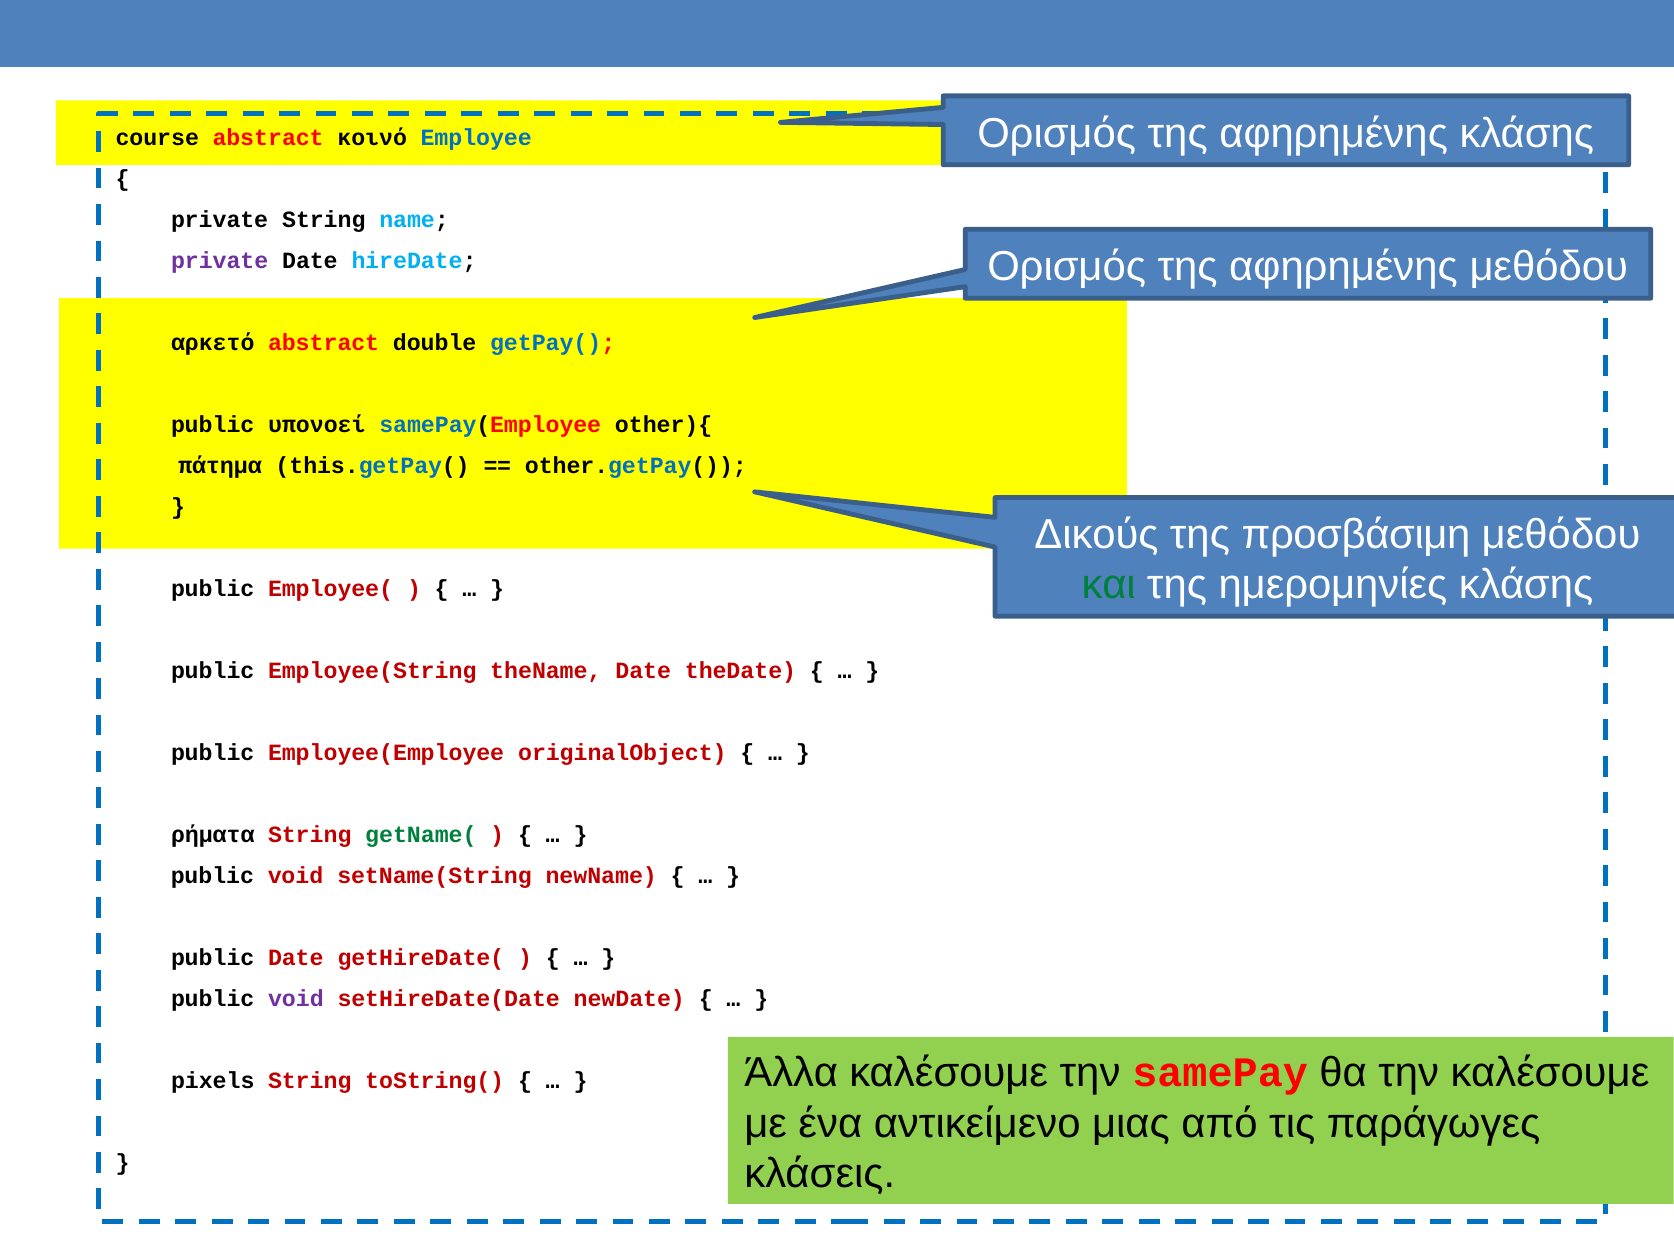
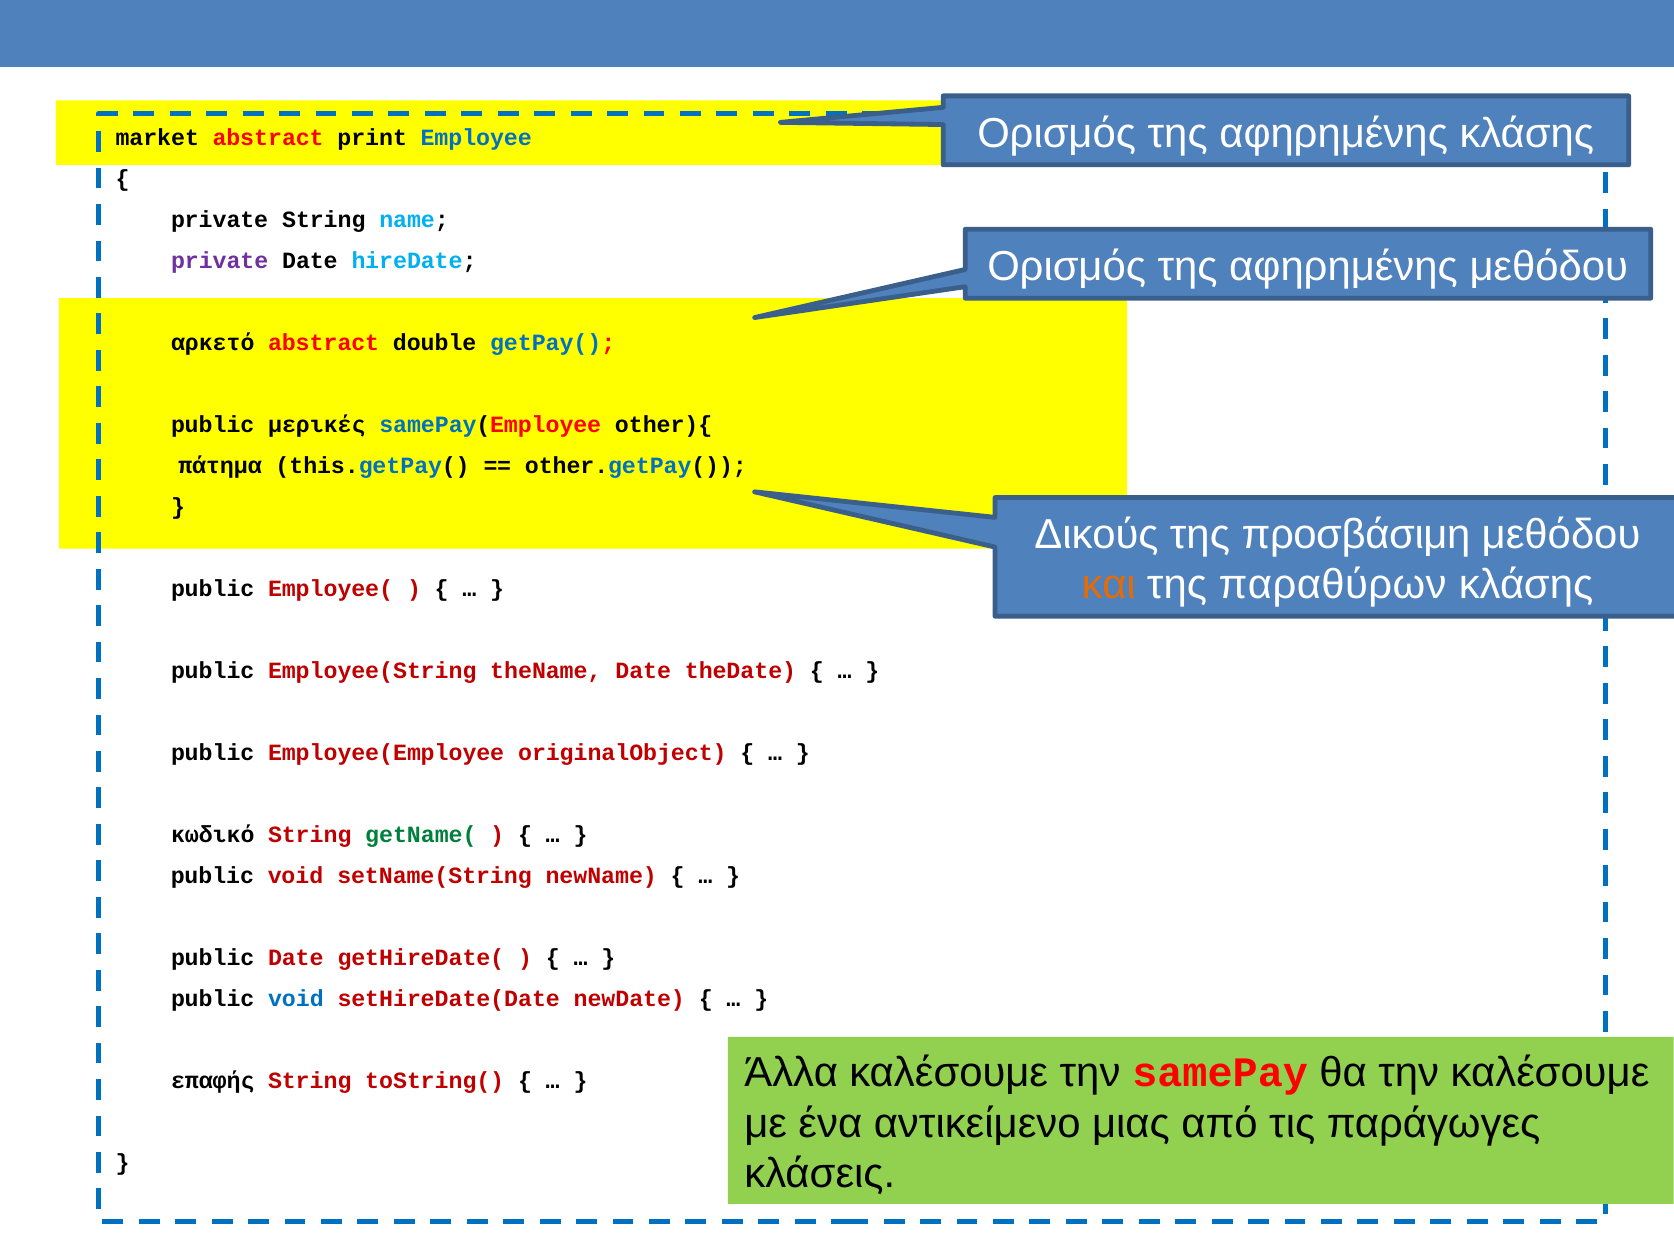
course: course -> market (157, 138)
κοινό: κοινό -> print (372, 138)
υπονοεί: υπονοεί -> μερικές (317, 425)
και colour: green -> orange (1109, 585)
ημερομηνίες: ημερομηνίες -> παραθύρων (1333, 585)
ρήματα: ρήματα -> κωδικό (213, 834)
void colour: purple -> blue (296, 998)
pixels: pixels -> επαφής (213, 1080)
